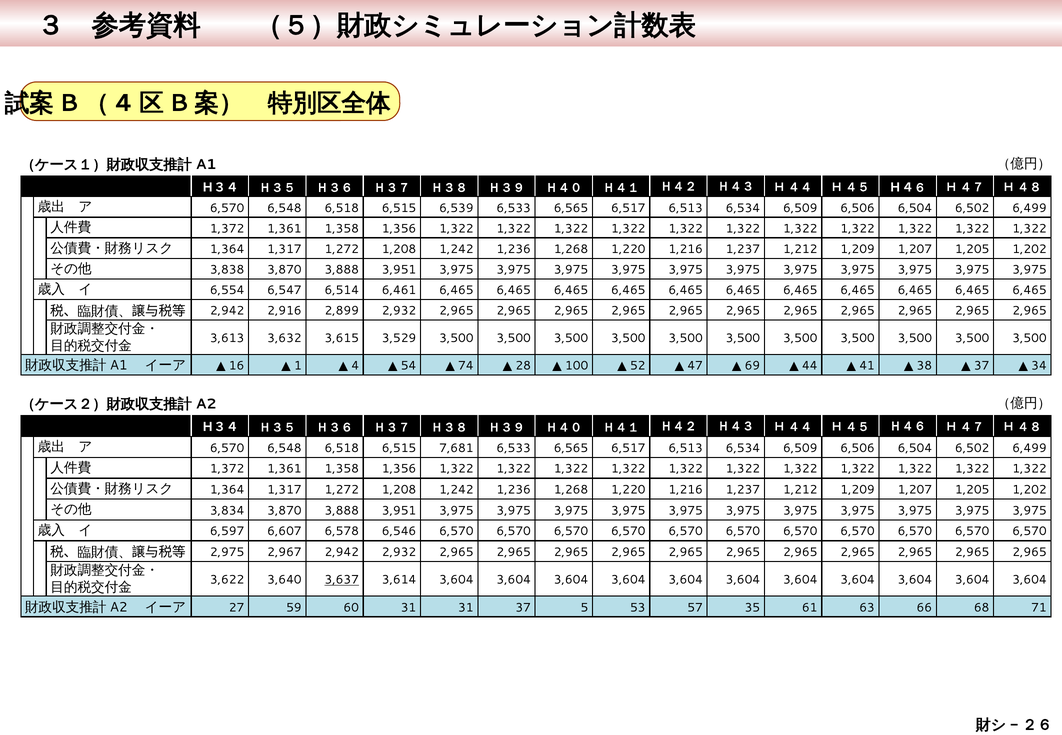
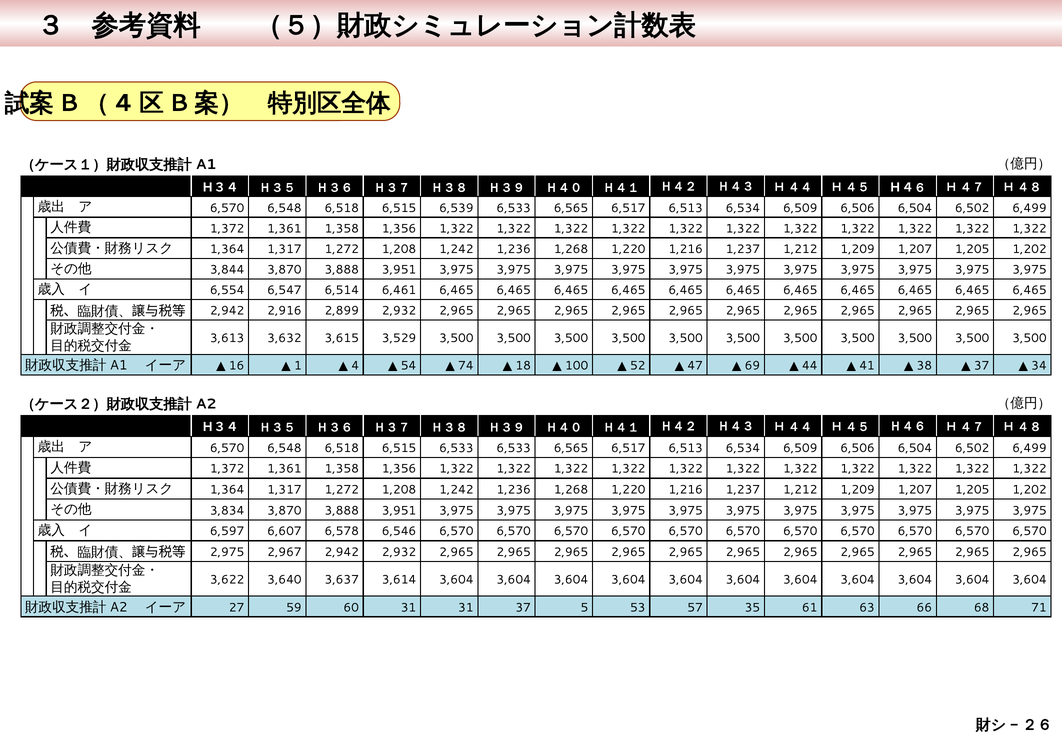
3,838: 3,838 -> 3,844 (227, 270)
28: 28 -> 18 (523, 366)
6,515 7,681: 7,681 -> 6,533 (456, 448)
3,637 underline: present -> none (342, 580)
